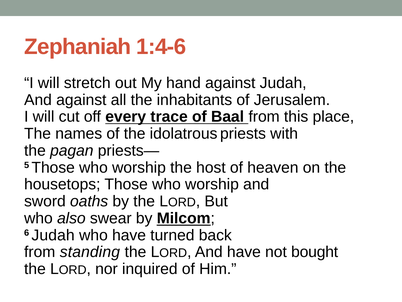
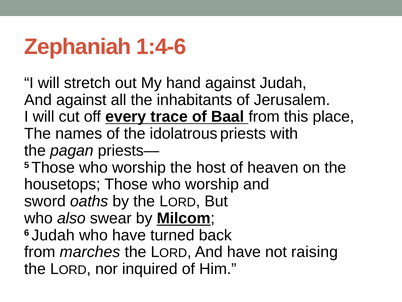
standing: standing -> marches (90, 252)
bought: bought -> raising (315, 252)
